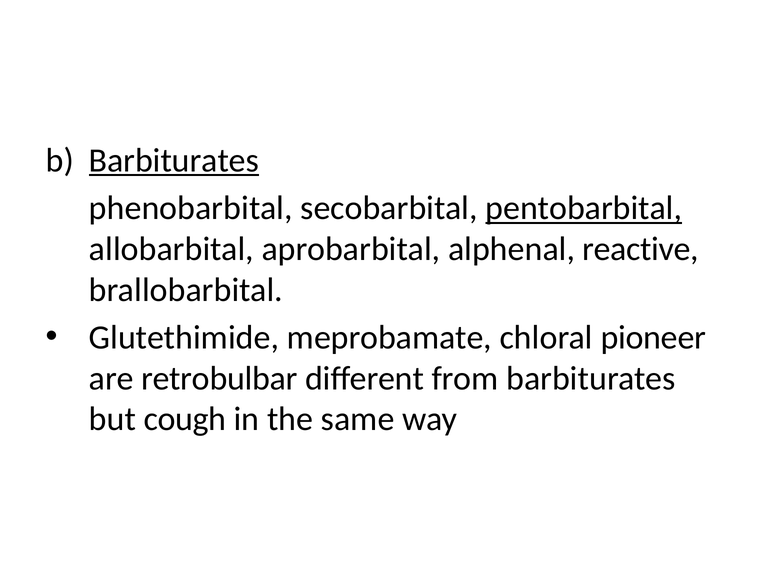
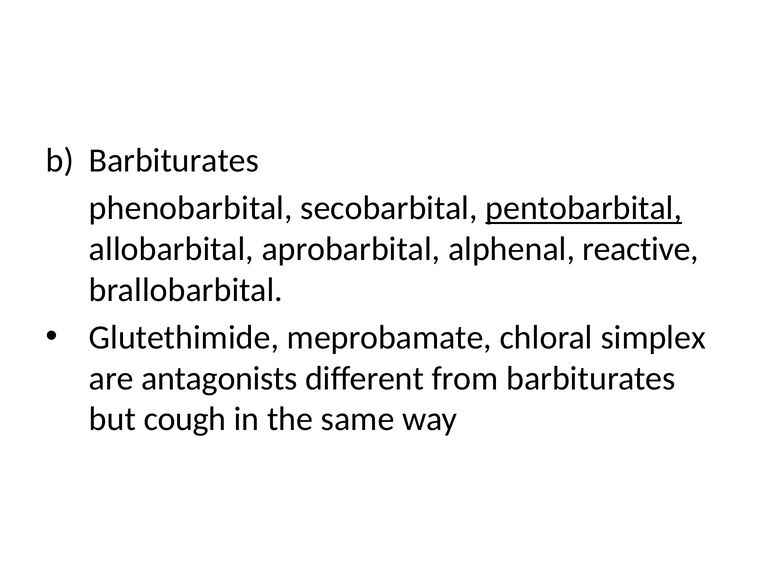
Barbiturates underline: present -> none (174, 160)
pioneer: pioneer -> simplex (653, 337)
retrobulbar: retrobulbar -> antagonists (219, 378)
